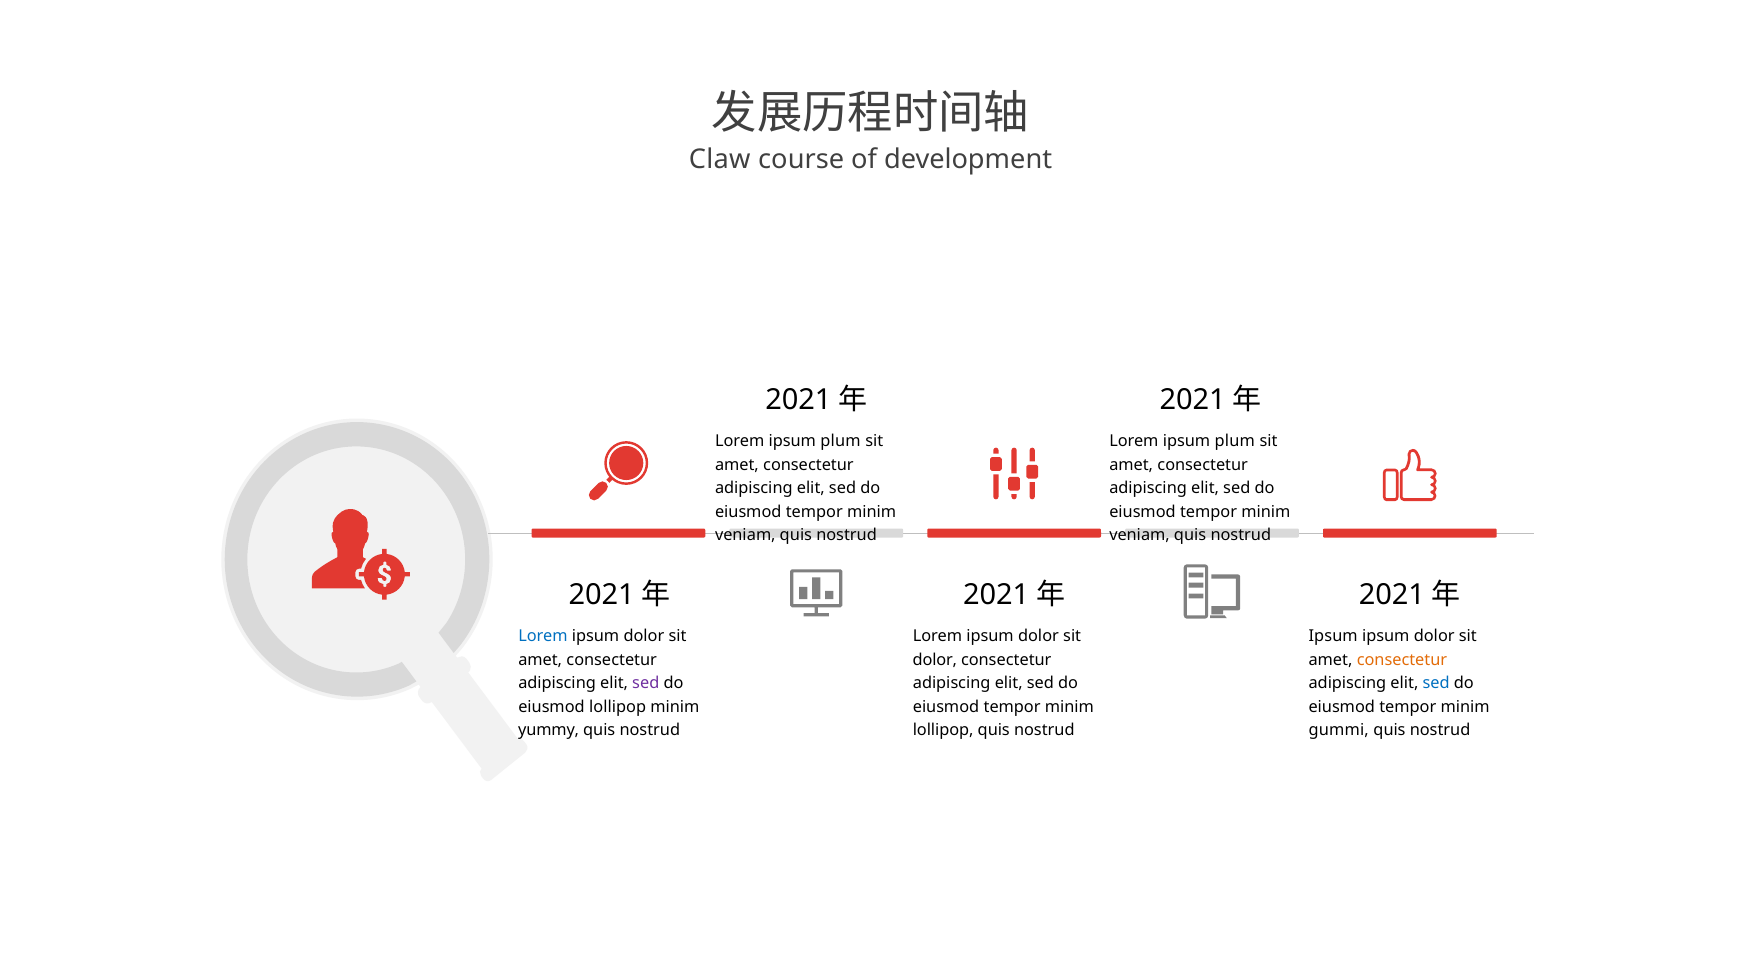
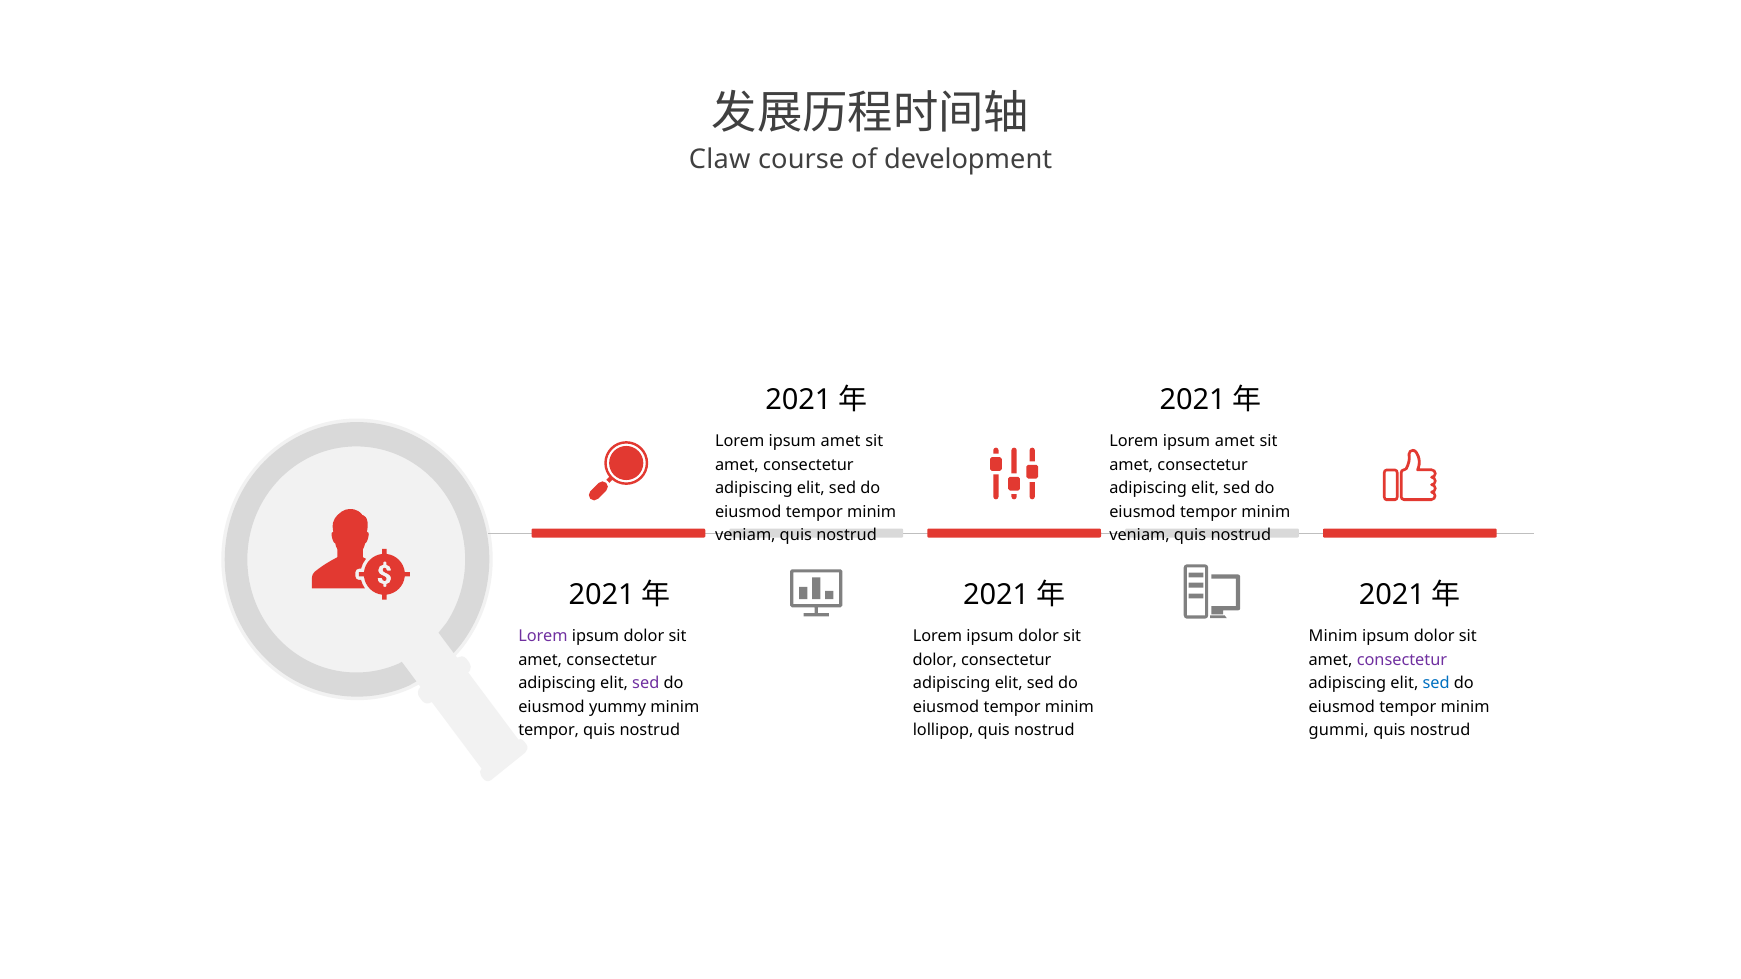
plum: plum -> amet (841, 442)
plum: plum -> amet (1235, 442)
Lorem colour: blue -> purple (543, 637)
Ipsum: Ipsum -> Minim (1333, 637)
consectetur colour: orange -> purple (1402, 660)
eiusmod lollipop: lollipop -> yummy (618, 707)
yummy: yummy -> tempor (549, 731)
